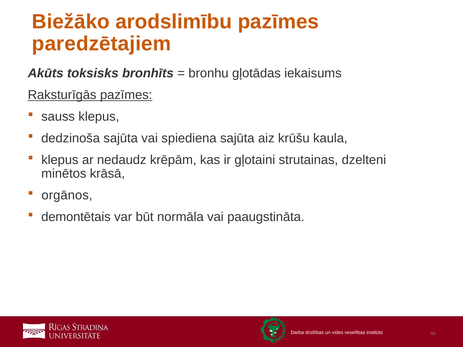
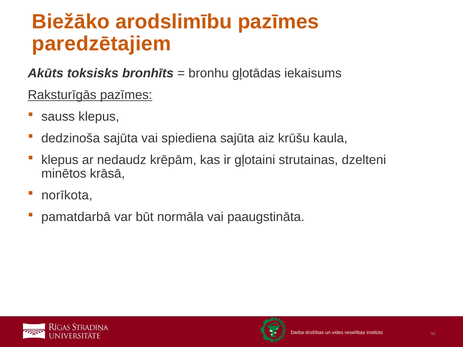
orgānos: orgānos -> norīkota (67, 196)
demontētais: demontētais -> pamatdarbā (76, 217)
